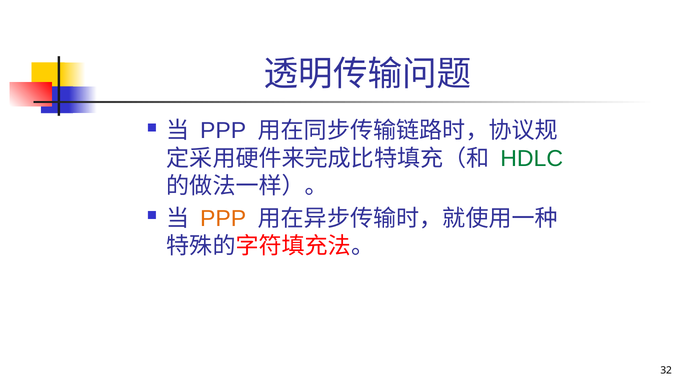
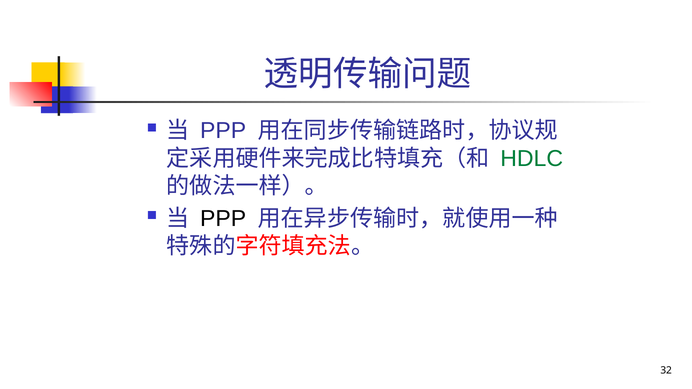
PPP colour: orange -> black (223, 219)
